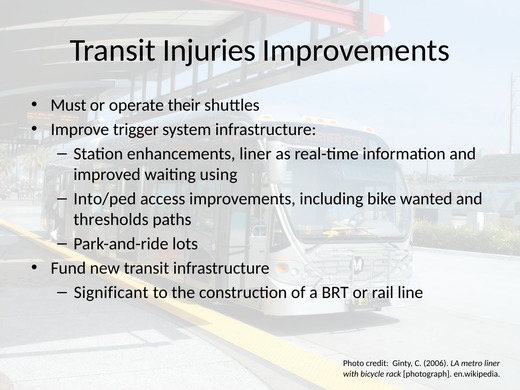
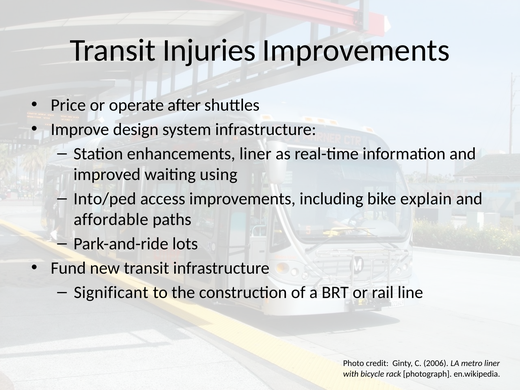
Must: Must -> Price (68, 105)
their: their -> after (184, 105)
trigger: trigger -> design (136, 129)
wanted: wanted -> explain (426, 199)
thresholds: thresholds -> affordable (111, 220)
